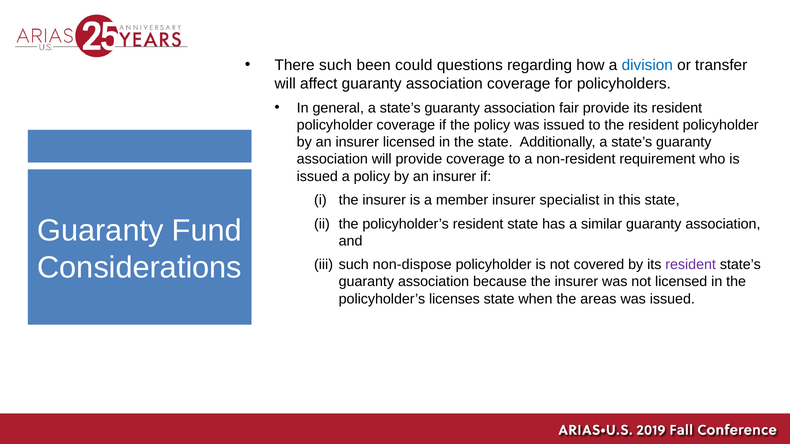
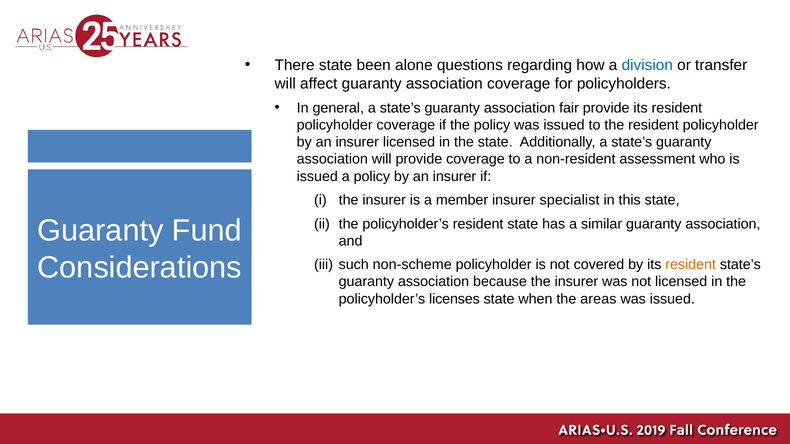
There such: such -> state (336, 65)
could: could -> alone (414, 65)
requirement: requirement -> assessment (657, 159)
non-dispose: non-dispose -> non-scheme (412, 265)
resident colour: purple -> orange (691, 265)
